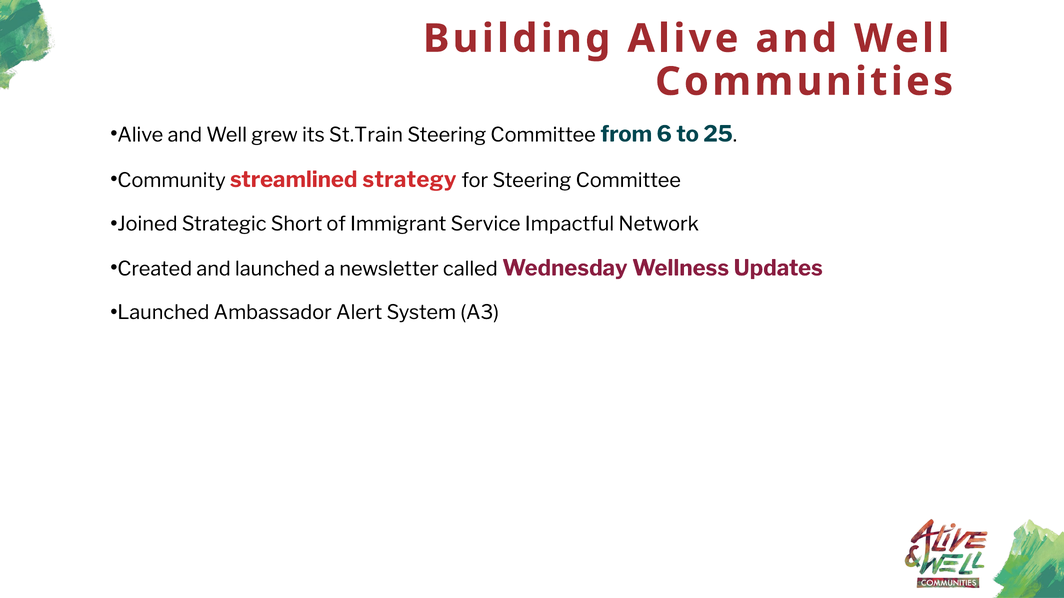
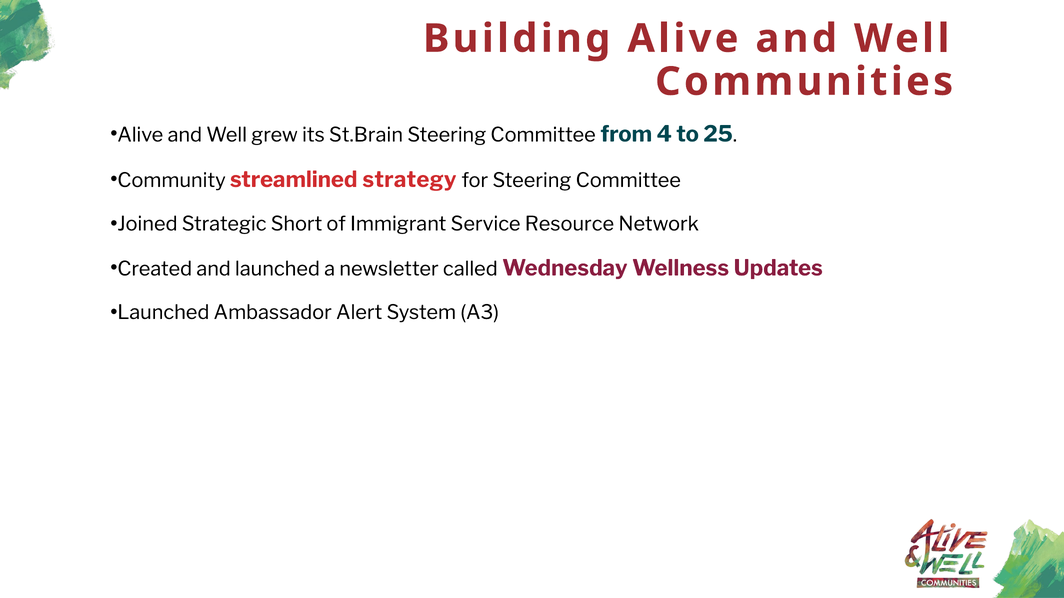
St.Train: St.Train -> St.Brain (366, 135)
6: 6 -> 4 (664, 134)
Impactful: Impactful -> Resource (569, 224)
